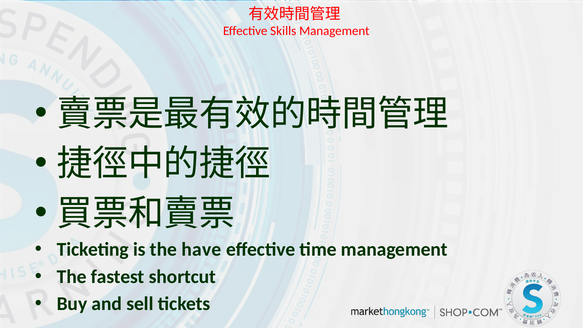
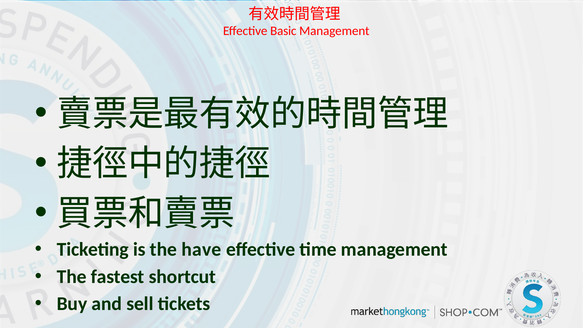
Skills: Skills -> Basic (283, 31)
